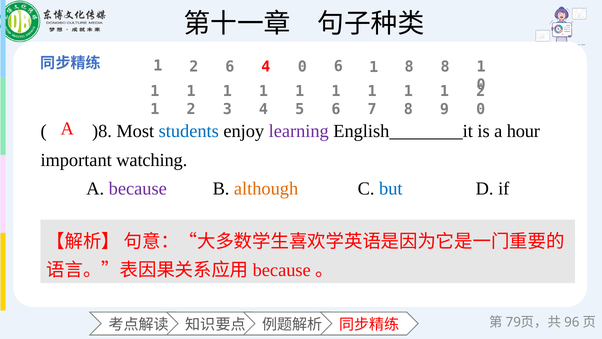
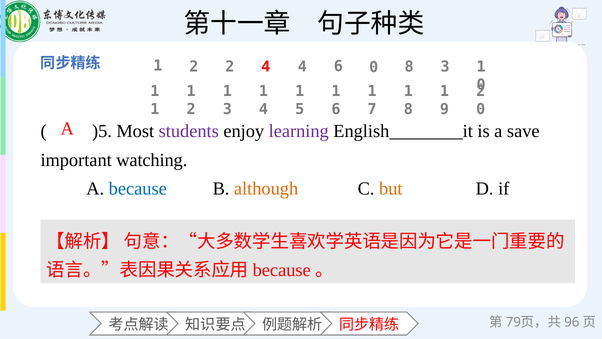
2 6: 6 -> 2 (230, 66)
4 0: 0 -> 4 (302, 66)
1: 1 -> 0 (374, 67)
8 8: 8 -> 3 (445, 66)
)8: )8 -> )5 (102, 131)
students colour: blue -> purple (189, 131)
hour: hour -> save (523, 131)
because colour: purple -> blue (138, 189)
but colour: blue -> orange (391, 189)
